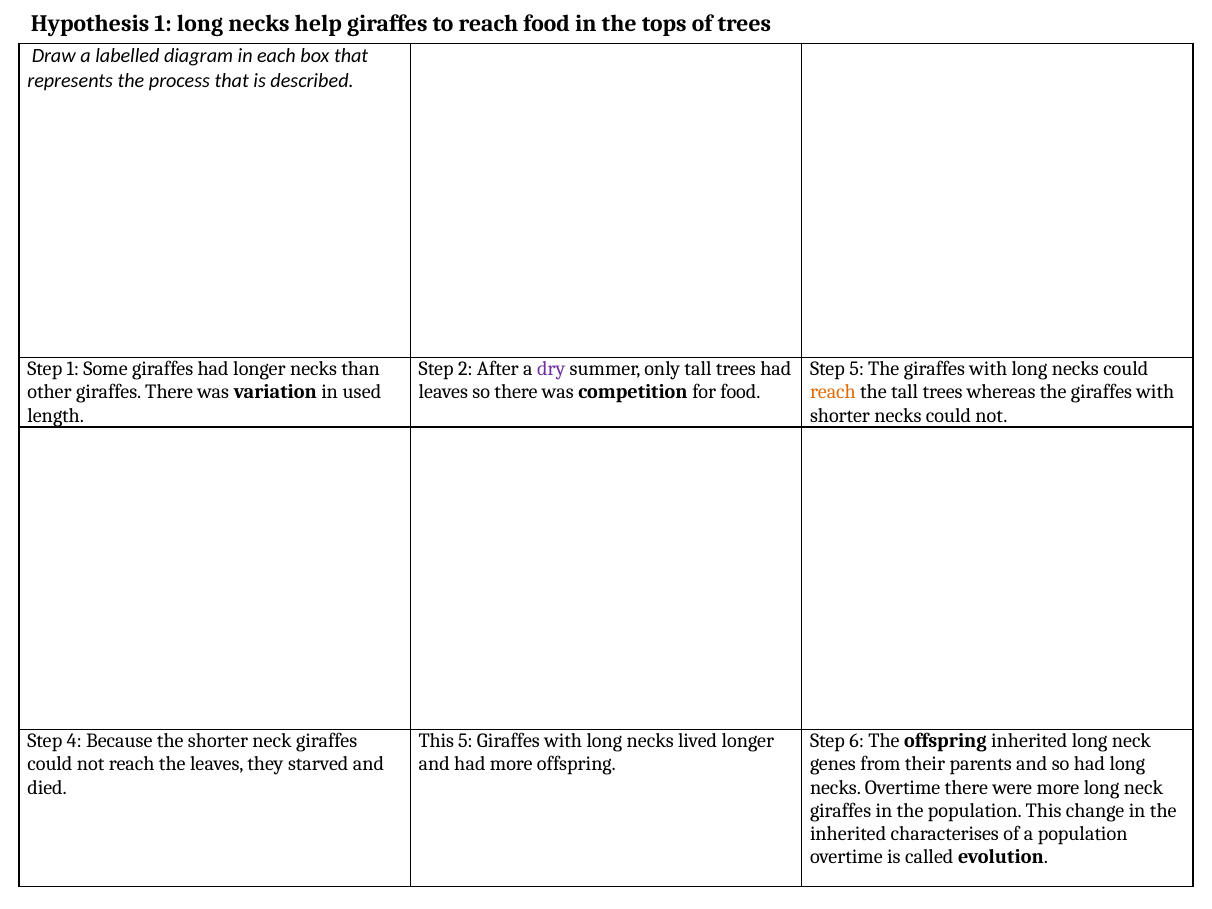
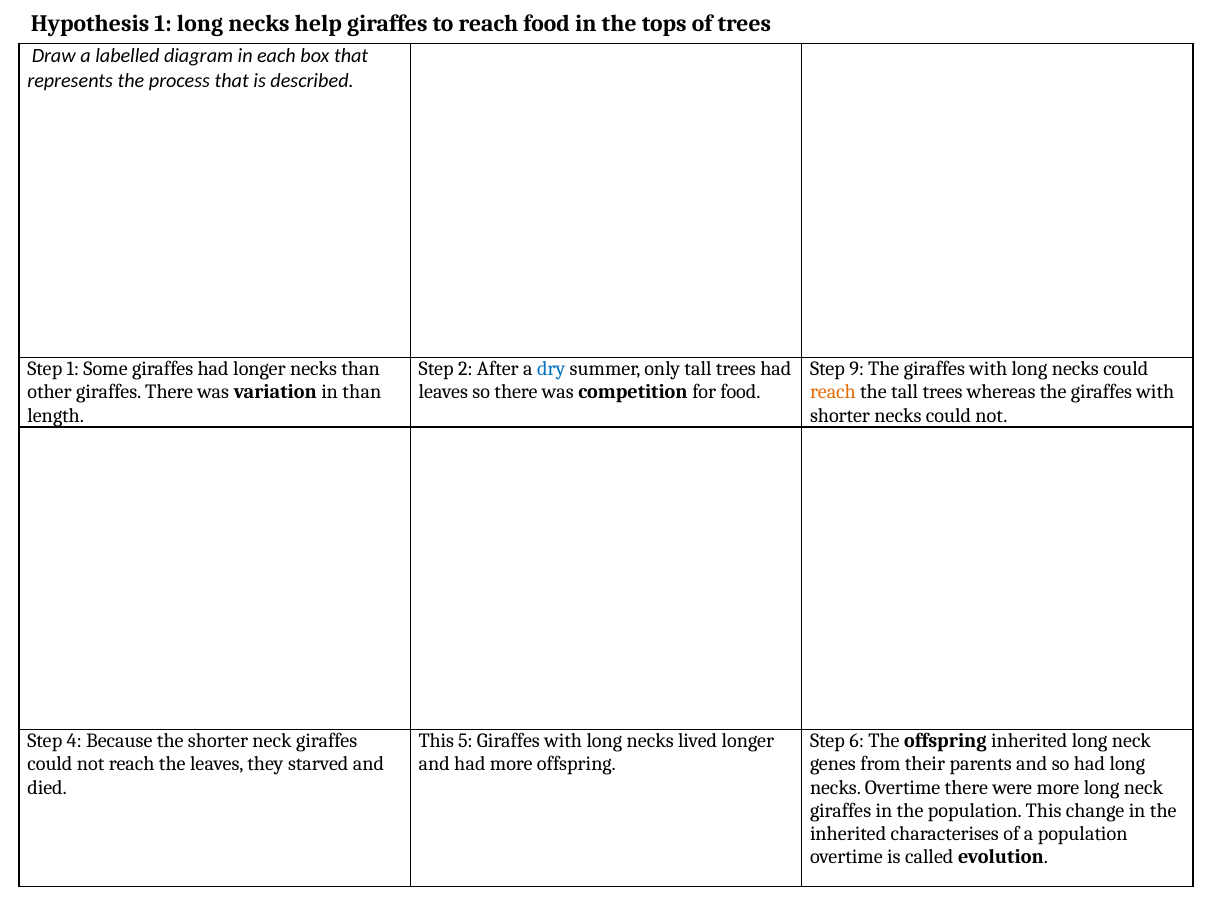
dry colour: purple -> blue (551, 369)
Step 5: 5 -> 9 (857, 369)
in used: used -> than (362, 392)
